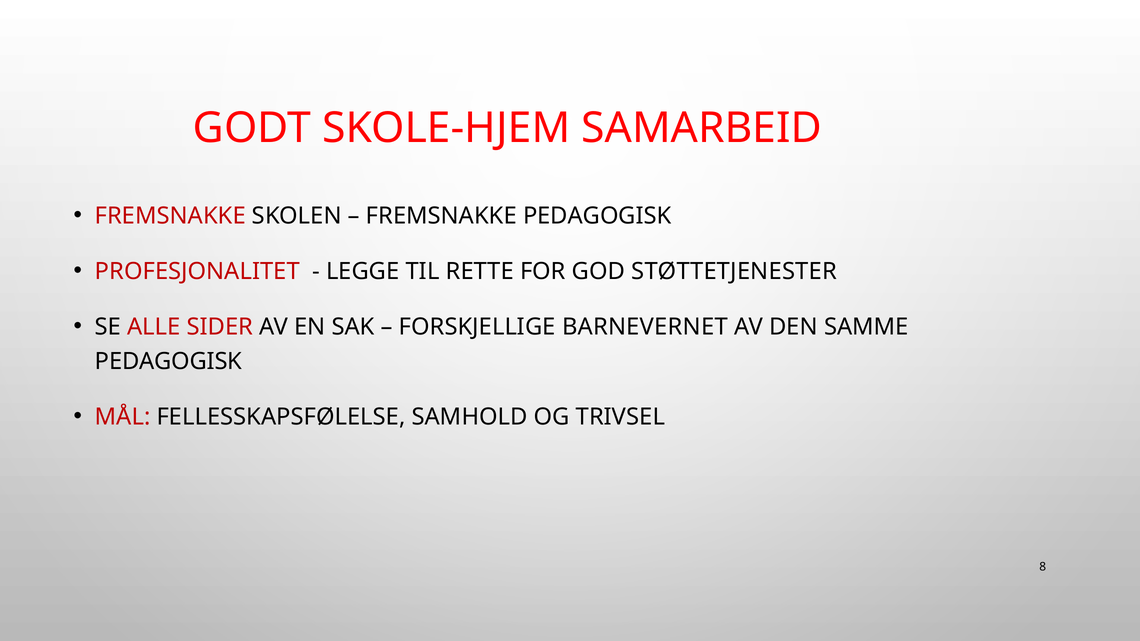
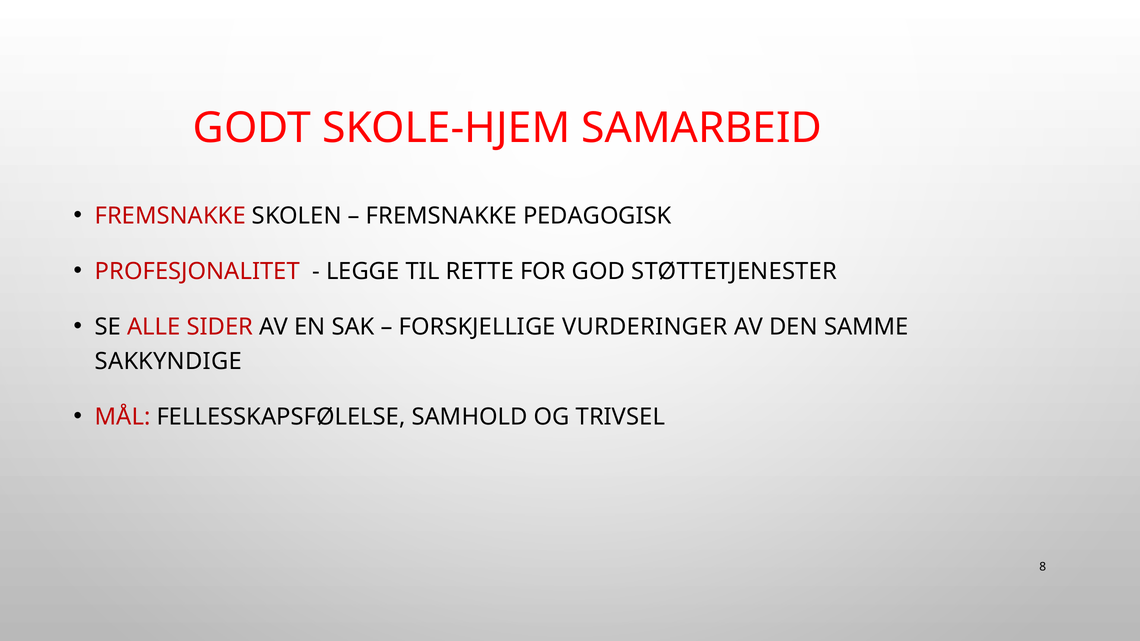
BARNEVERNET: BARNEVERNET -> VURDERINGER (645, 327)
PEDAGOGISK: PEDAGOGISK -> SAKKYNDIGE (168, 361)
